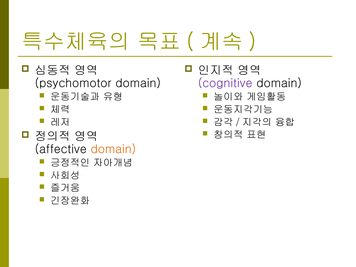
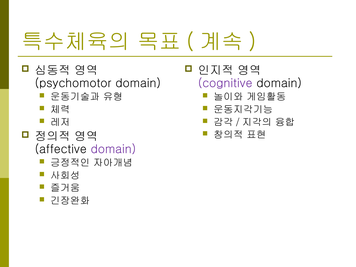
domain colour: orange -> purple (113, 149)
